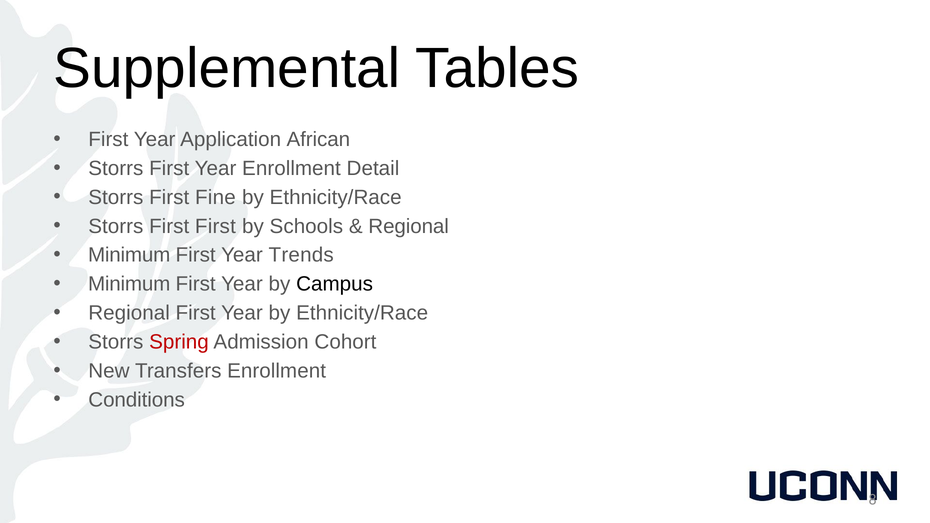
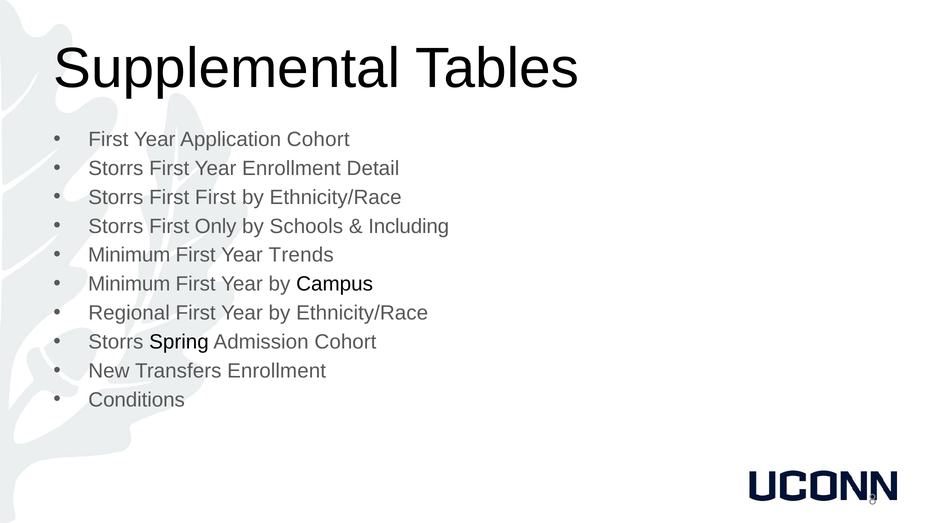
Application African: African -> Cohort (318, 139)
First Fine: Fine -> First (215, 197)
First First: First -> Only (216, 226)
Regional: Regional -> Including (409, 226)
Spring colour: red -> black (179, 342)
